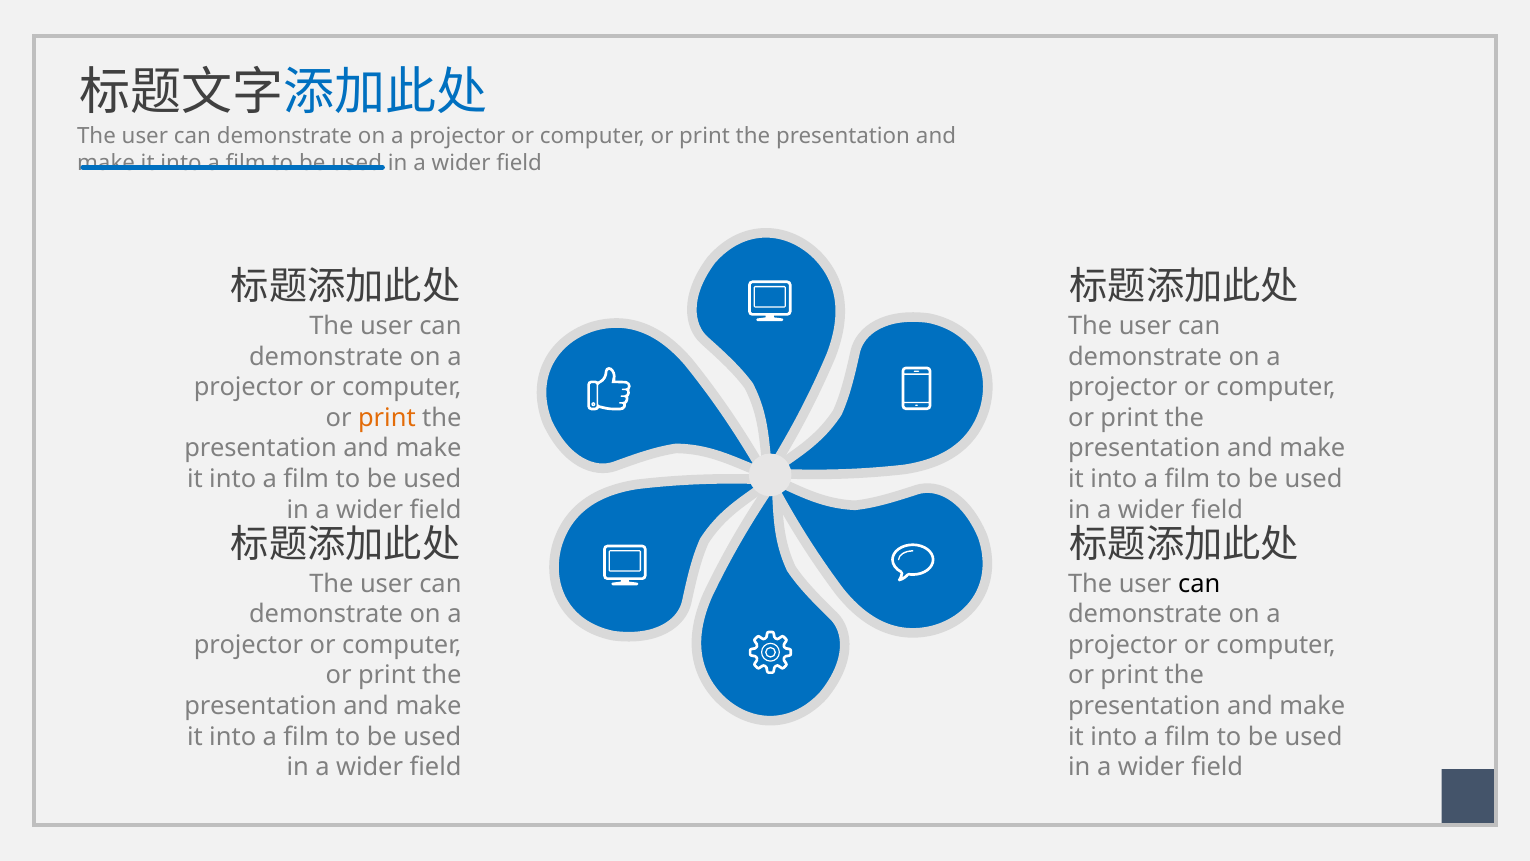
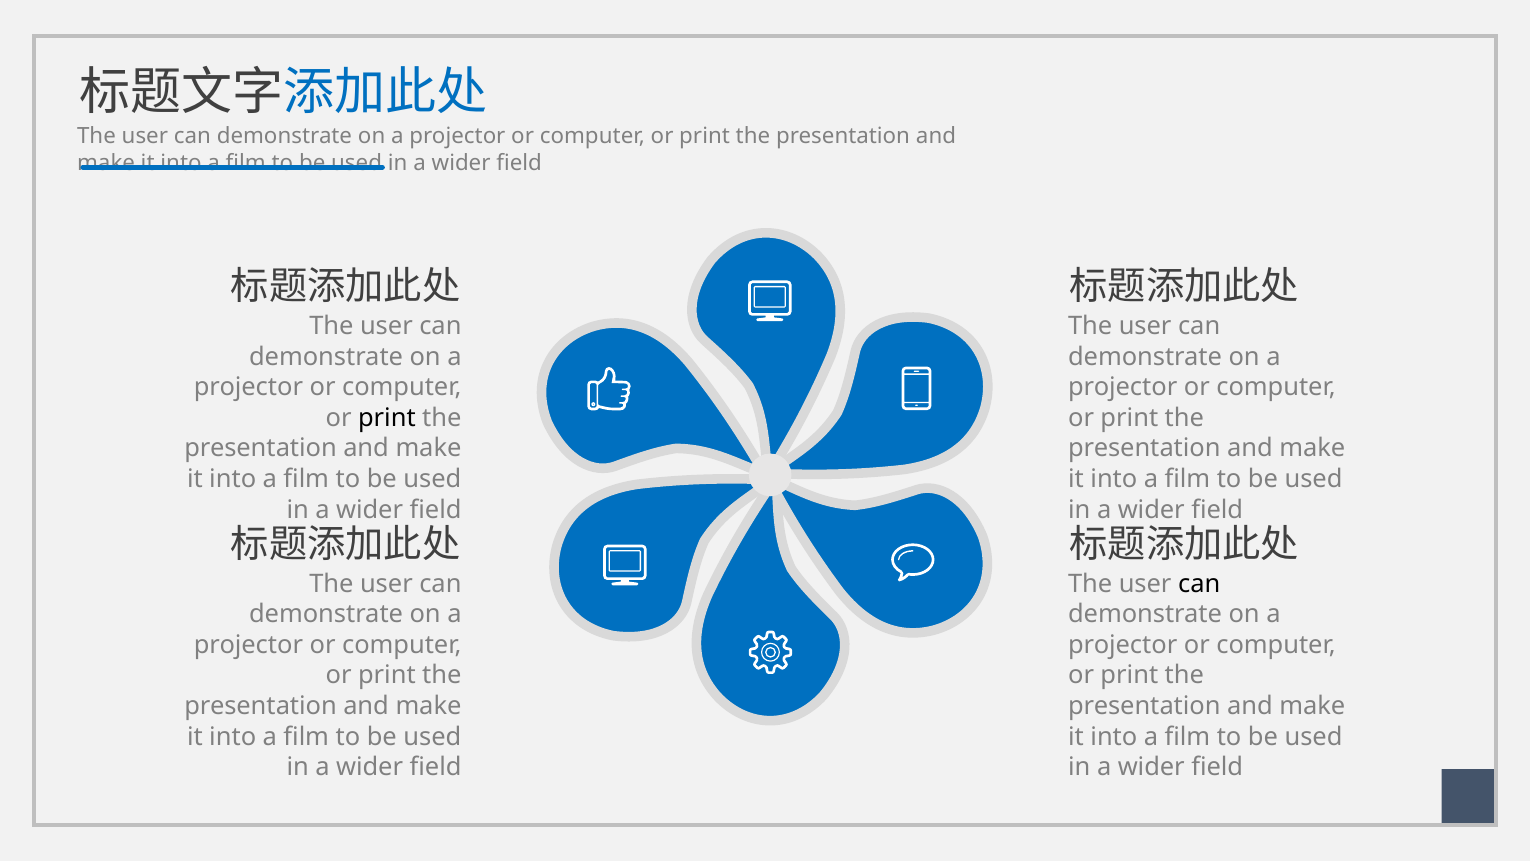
print colour: orange -> black (387, 418)
